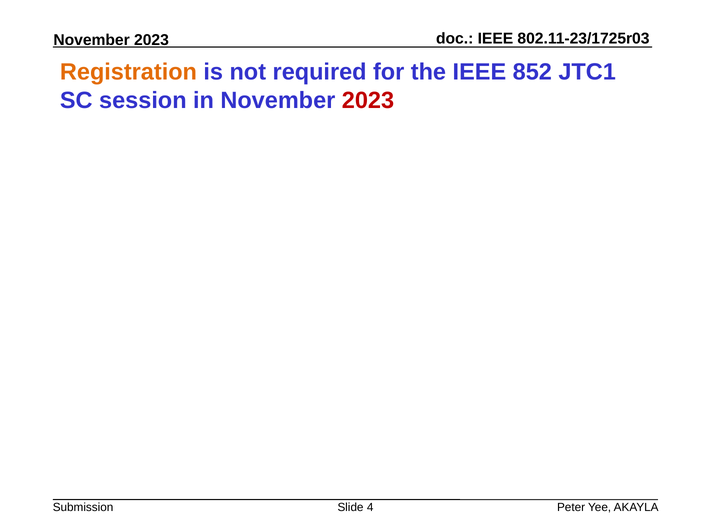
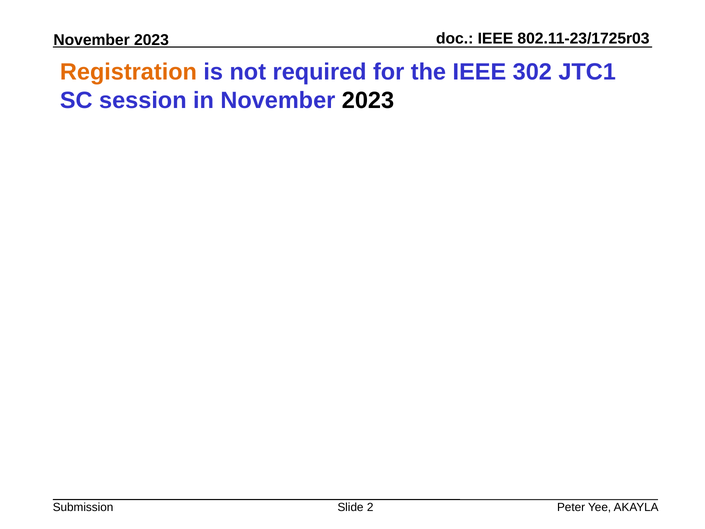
852: 852 -> 302 (532, 72)
2023 colour: red -> black (368, 100)
4: 4 -> 2 (370, 507)
